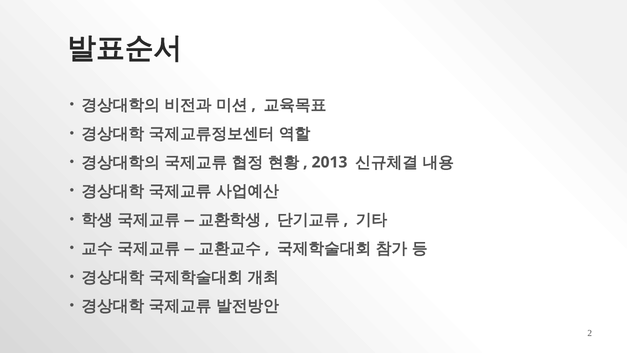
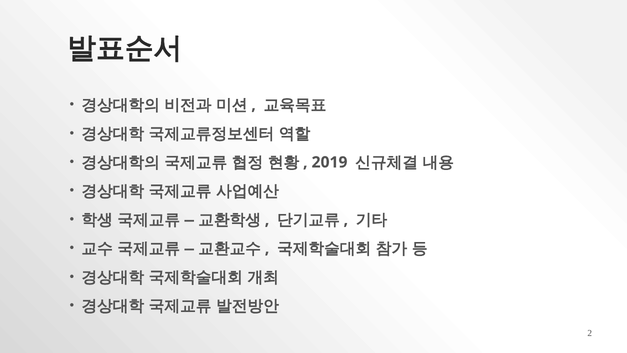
2013: 2013 -> 2019 (330, 162)
